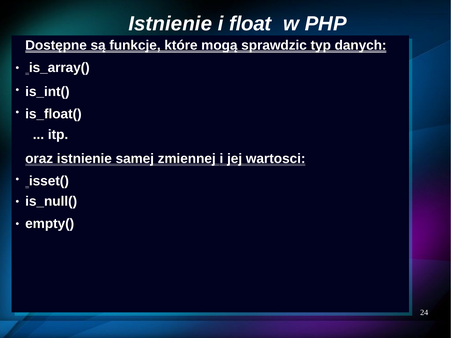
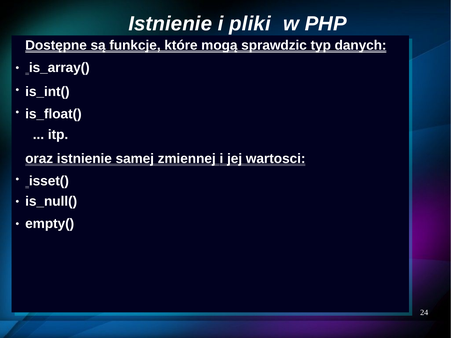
float: float -> pliki (250, 24)
